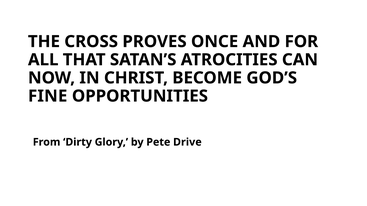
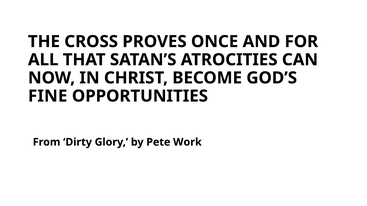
Drive: Drive -> Work (187, 142)
